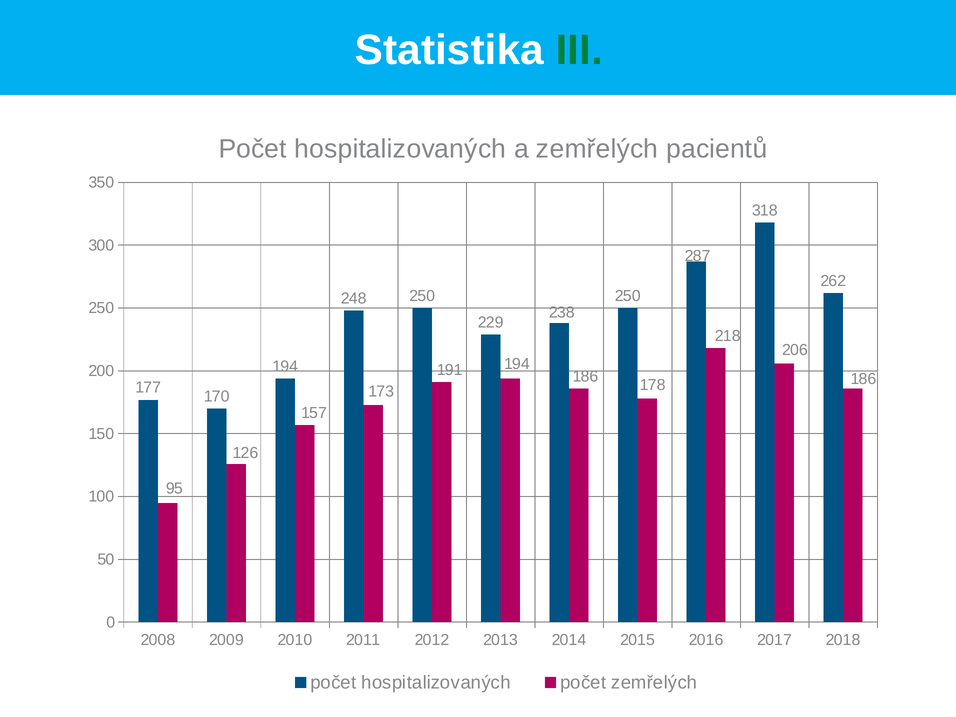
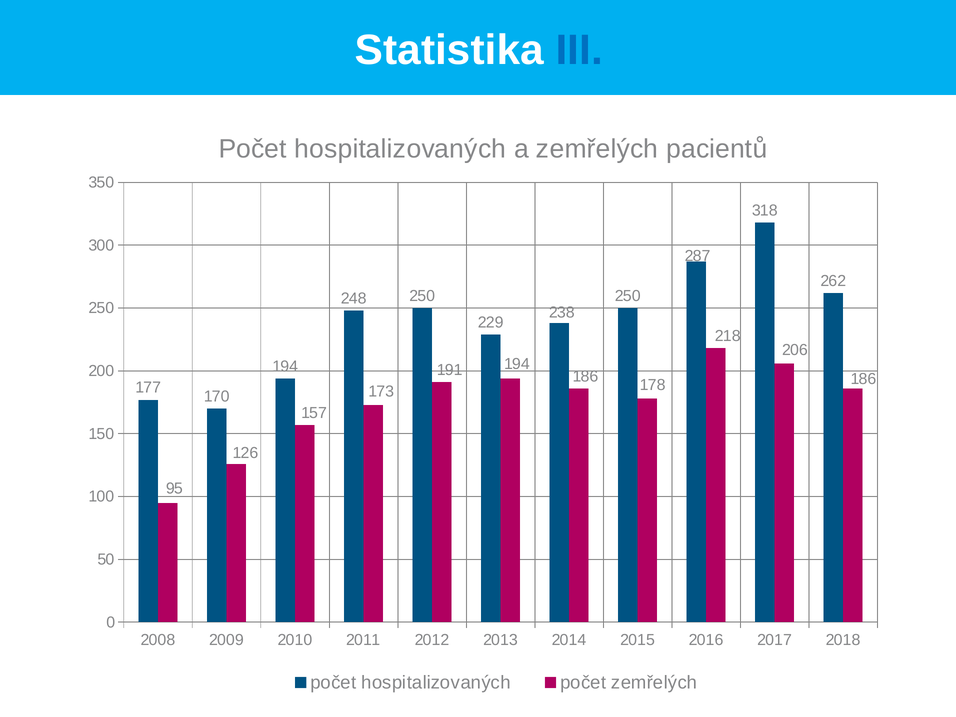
III colour: green -> blue (579, 50)
